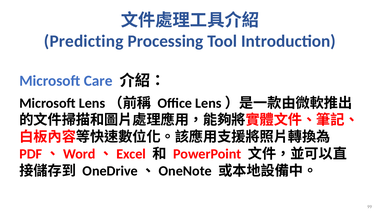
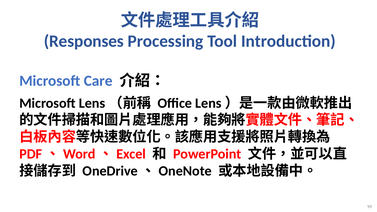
Predicting: Predicting -> Responses (84, 41)
